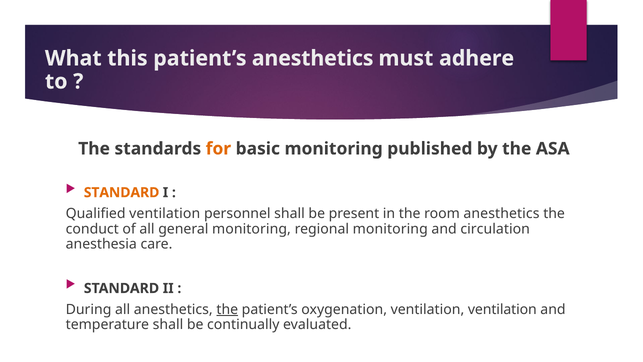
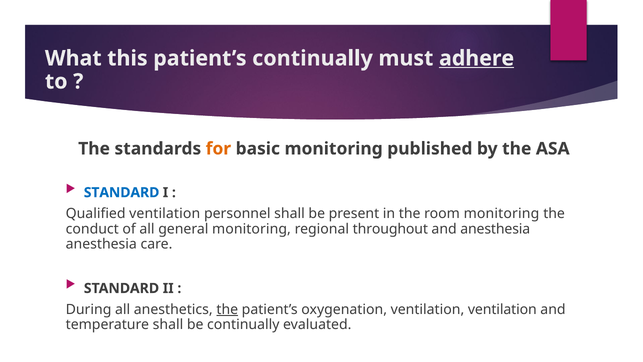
patient’s anesthetics: anesthetics -> continually (313, 58)
adhere underline: none -> present (477, 58)
STANDARD colour: orange -> blue (122, 192)
room anesthetics: anesthetics -> monitoring (501, 214)
regional monitoring: monitoring -> throughout (390, 229)
and circulation: circulation -> anesthesia (495, 229)
